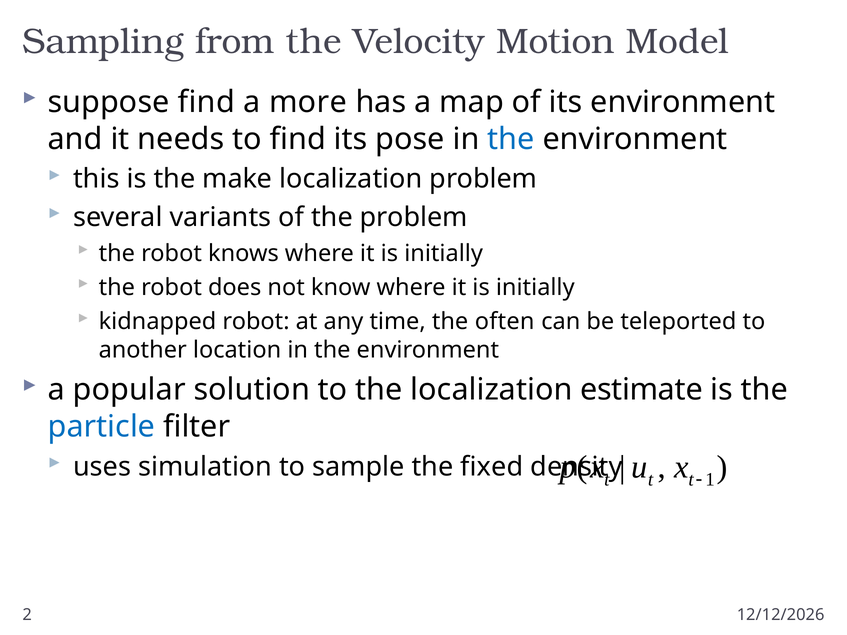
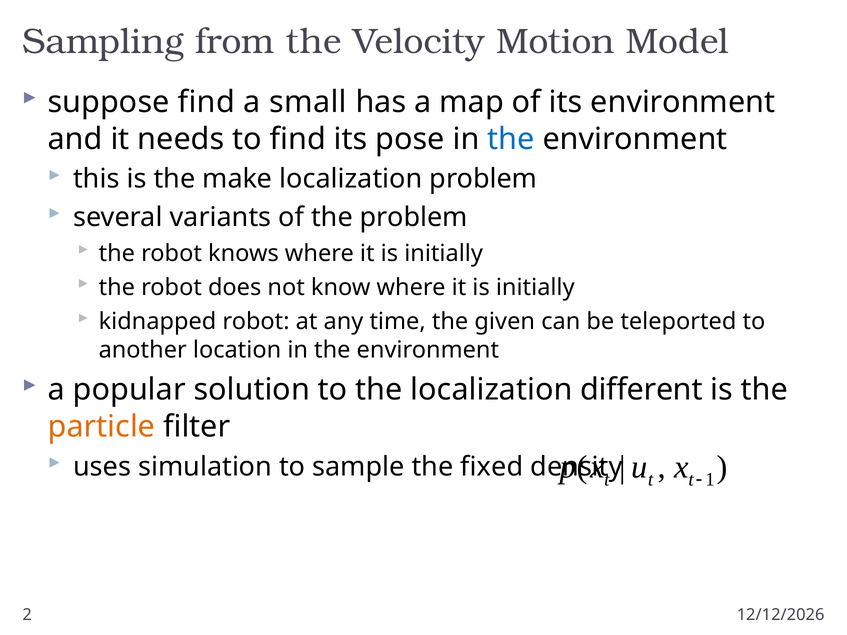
more: more -> small (308, 102)
often: often -> given (505, 322)
estimate: estimate -> different (641, 390)
particle colour: blue -> orange (102, 427)
